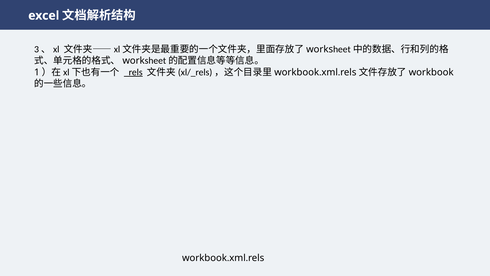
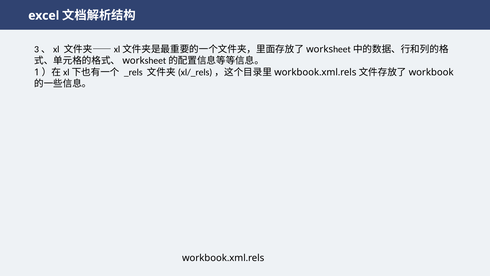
_rels underline: present -> none (133, 72)
